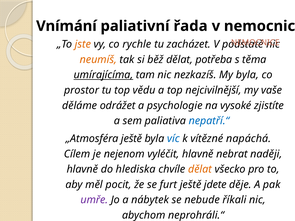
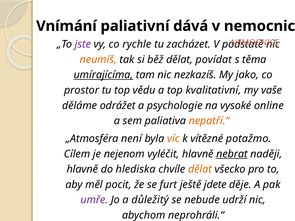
řada: řada -> dává (191, 26)
jste colour: orange -> purple (83, 44)
potřeba: potřeba -> povídat (214, 60)
My byla: byla -> jako (247, 75)
nejcivilnější: nejcivilnější -> kvalitativní (213, 90)
zjistíte: zjistíte -> online (269, 106)
nepatří.“ colour: blue -> orange (209, 121)
„Atmosféra ještě: ještě -> není (131, 139)
víc colour: blue -> orange (173, 139)
napáchá: napáchá -> potažmo (249, 139)
nebrat underline: none -> present (232, 154)
nábytek: nábytek -> důležitý (150, 200)
říkali: říkali -> udrží (234, 200)
